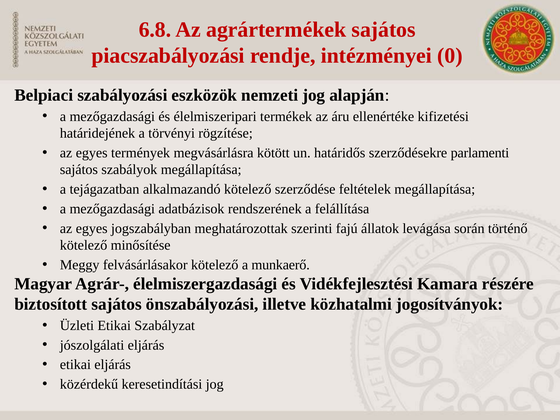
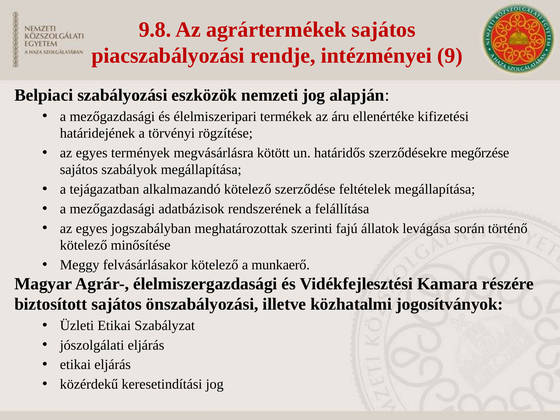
6.8: 6.8 -> 9.8 (155, 29)
0: 0 -> 9 (450, 56)
parlamenti: parlamenti -> megőrzése (480, 153)
